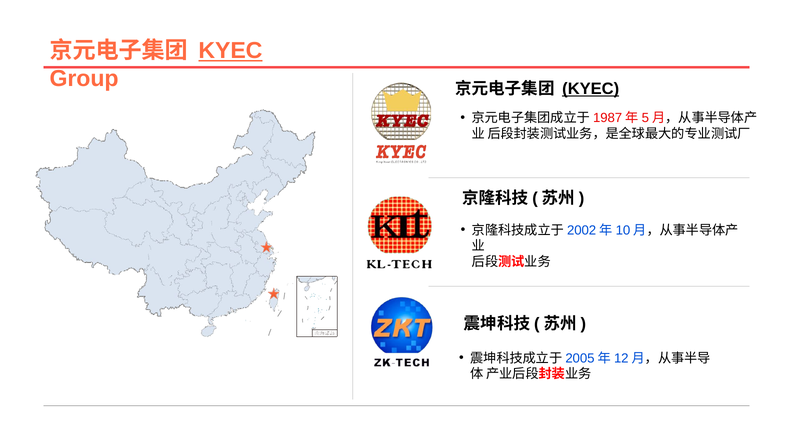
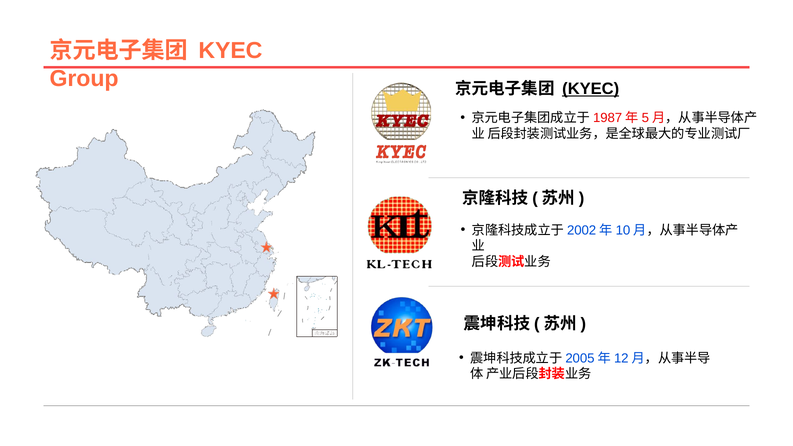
KYEC underline: present -> none (230, 51)
